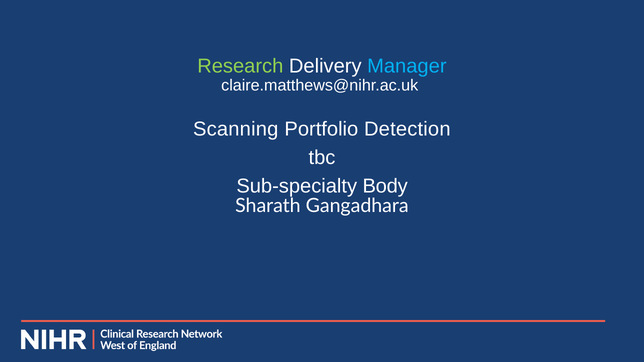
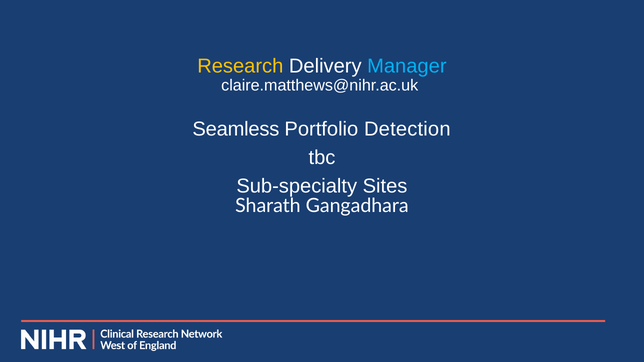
Research colour: light green -> yellow (240, 66)
Scanning: Scanning -> Seamless (236, 129)
Body: Body -> Sites (385, 186)
